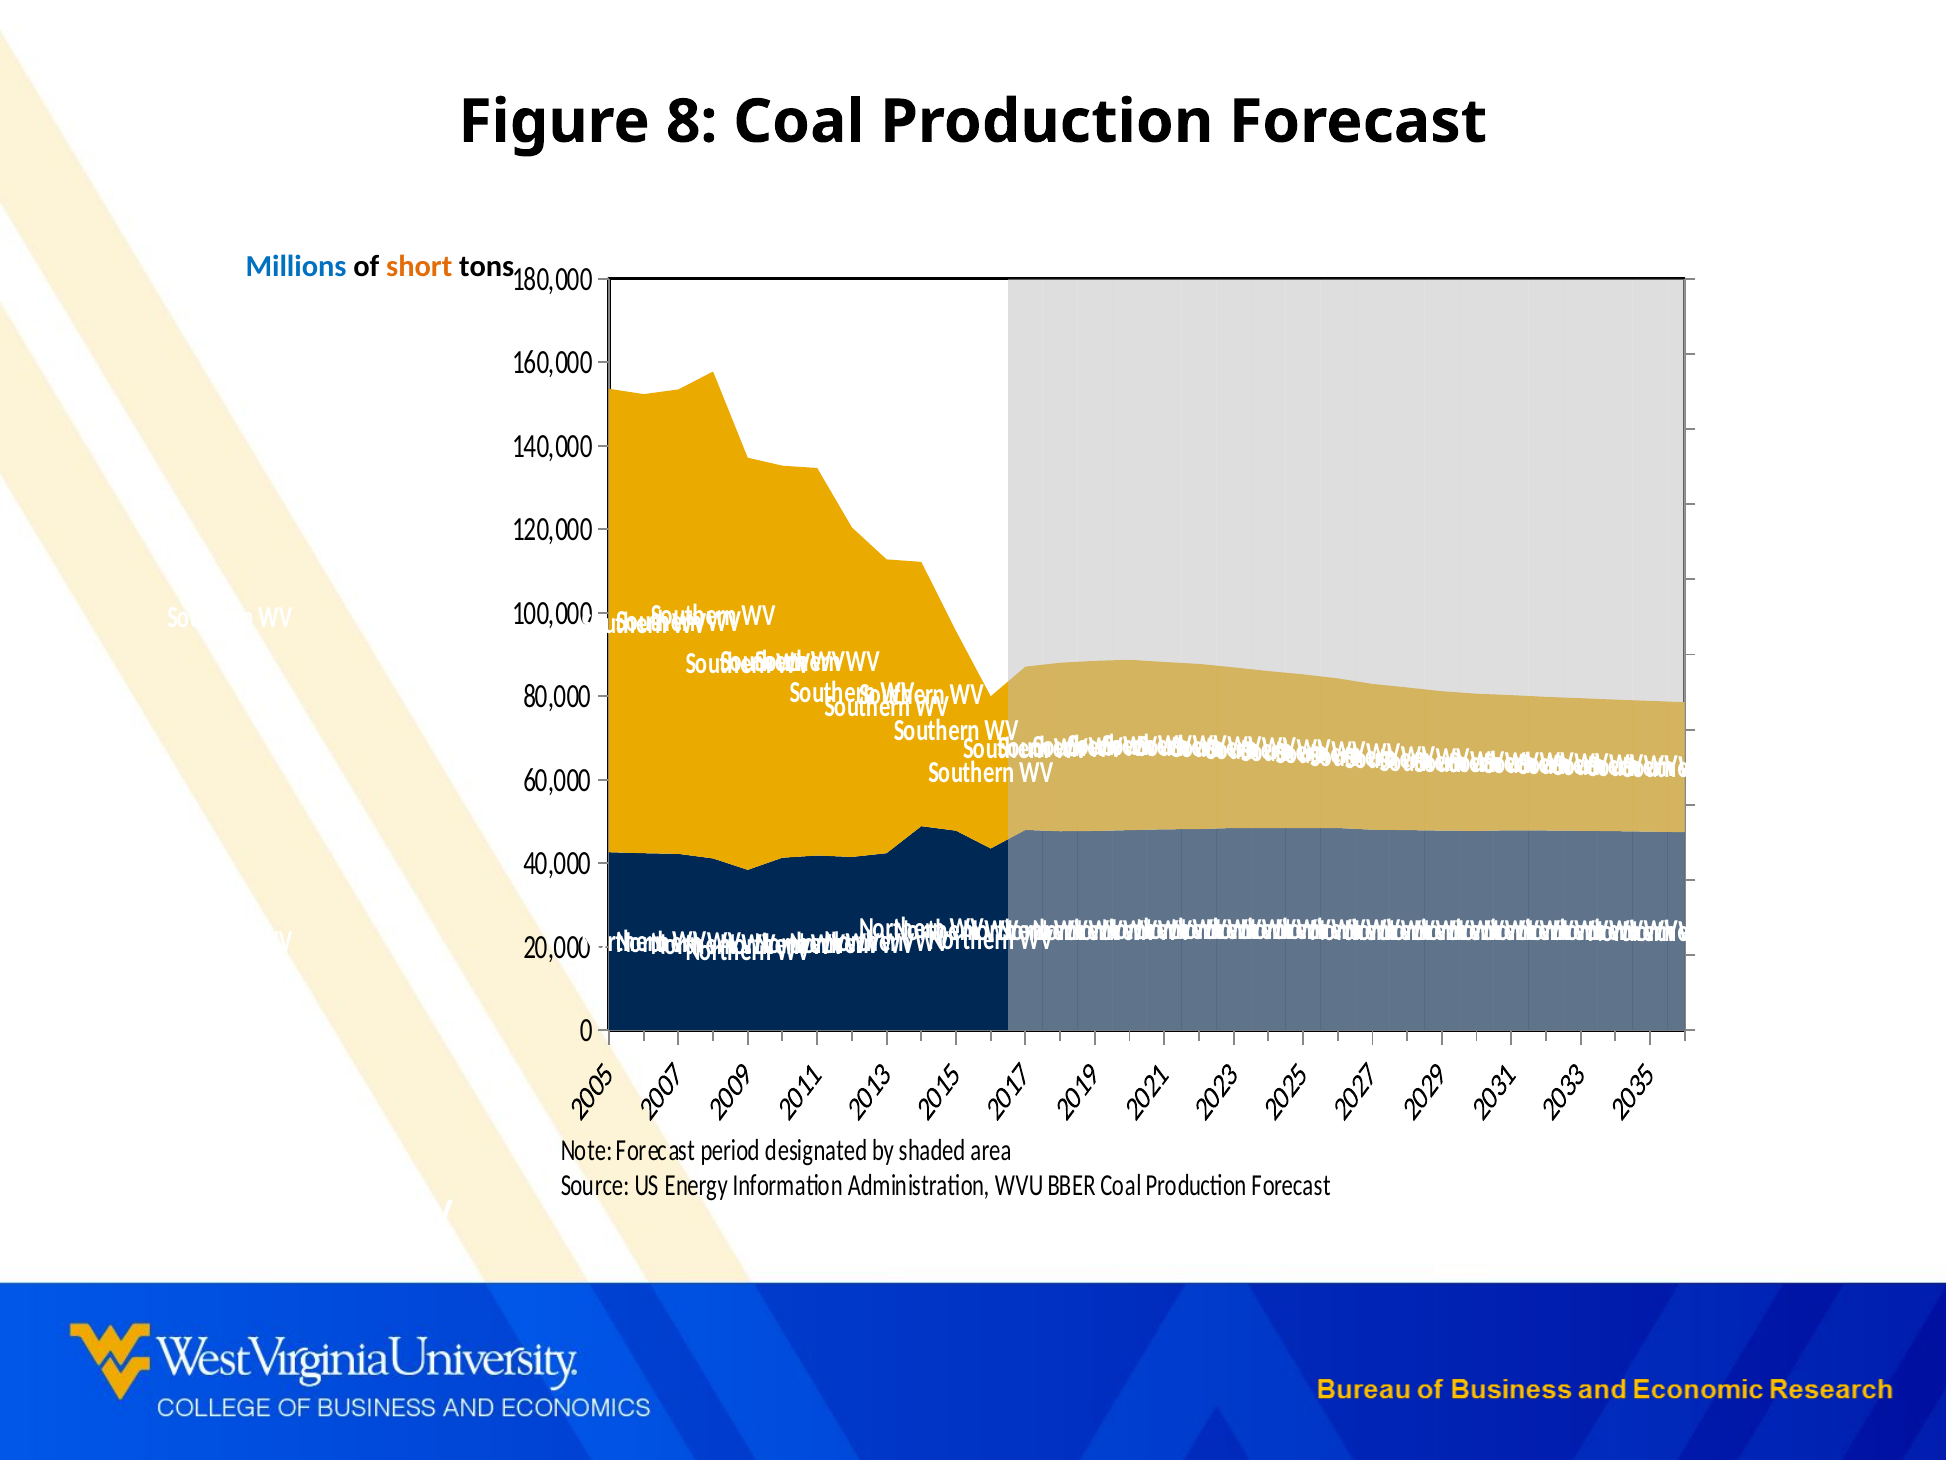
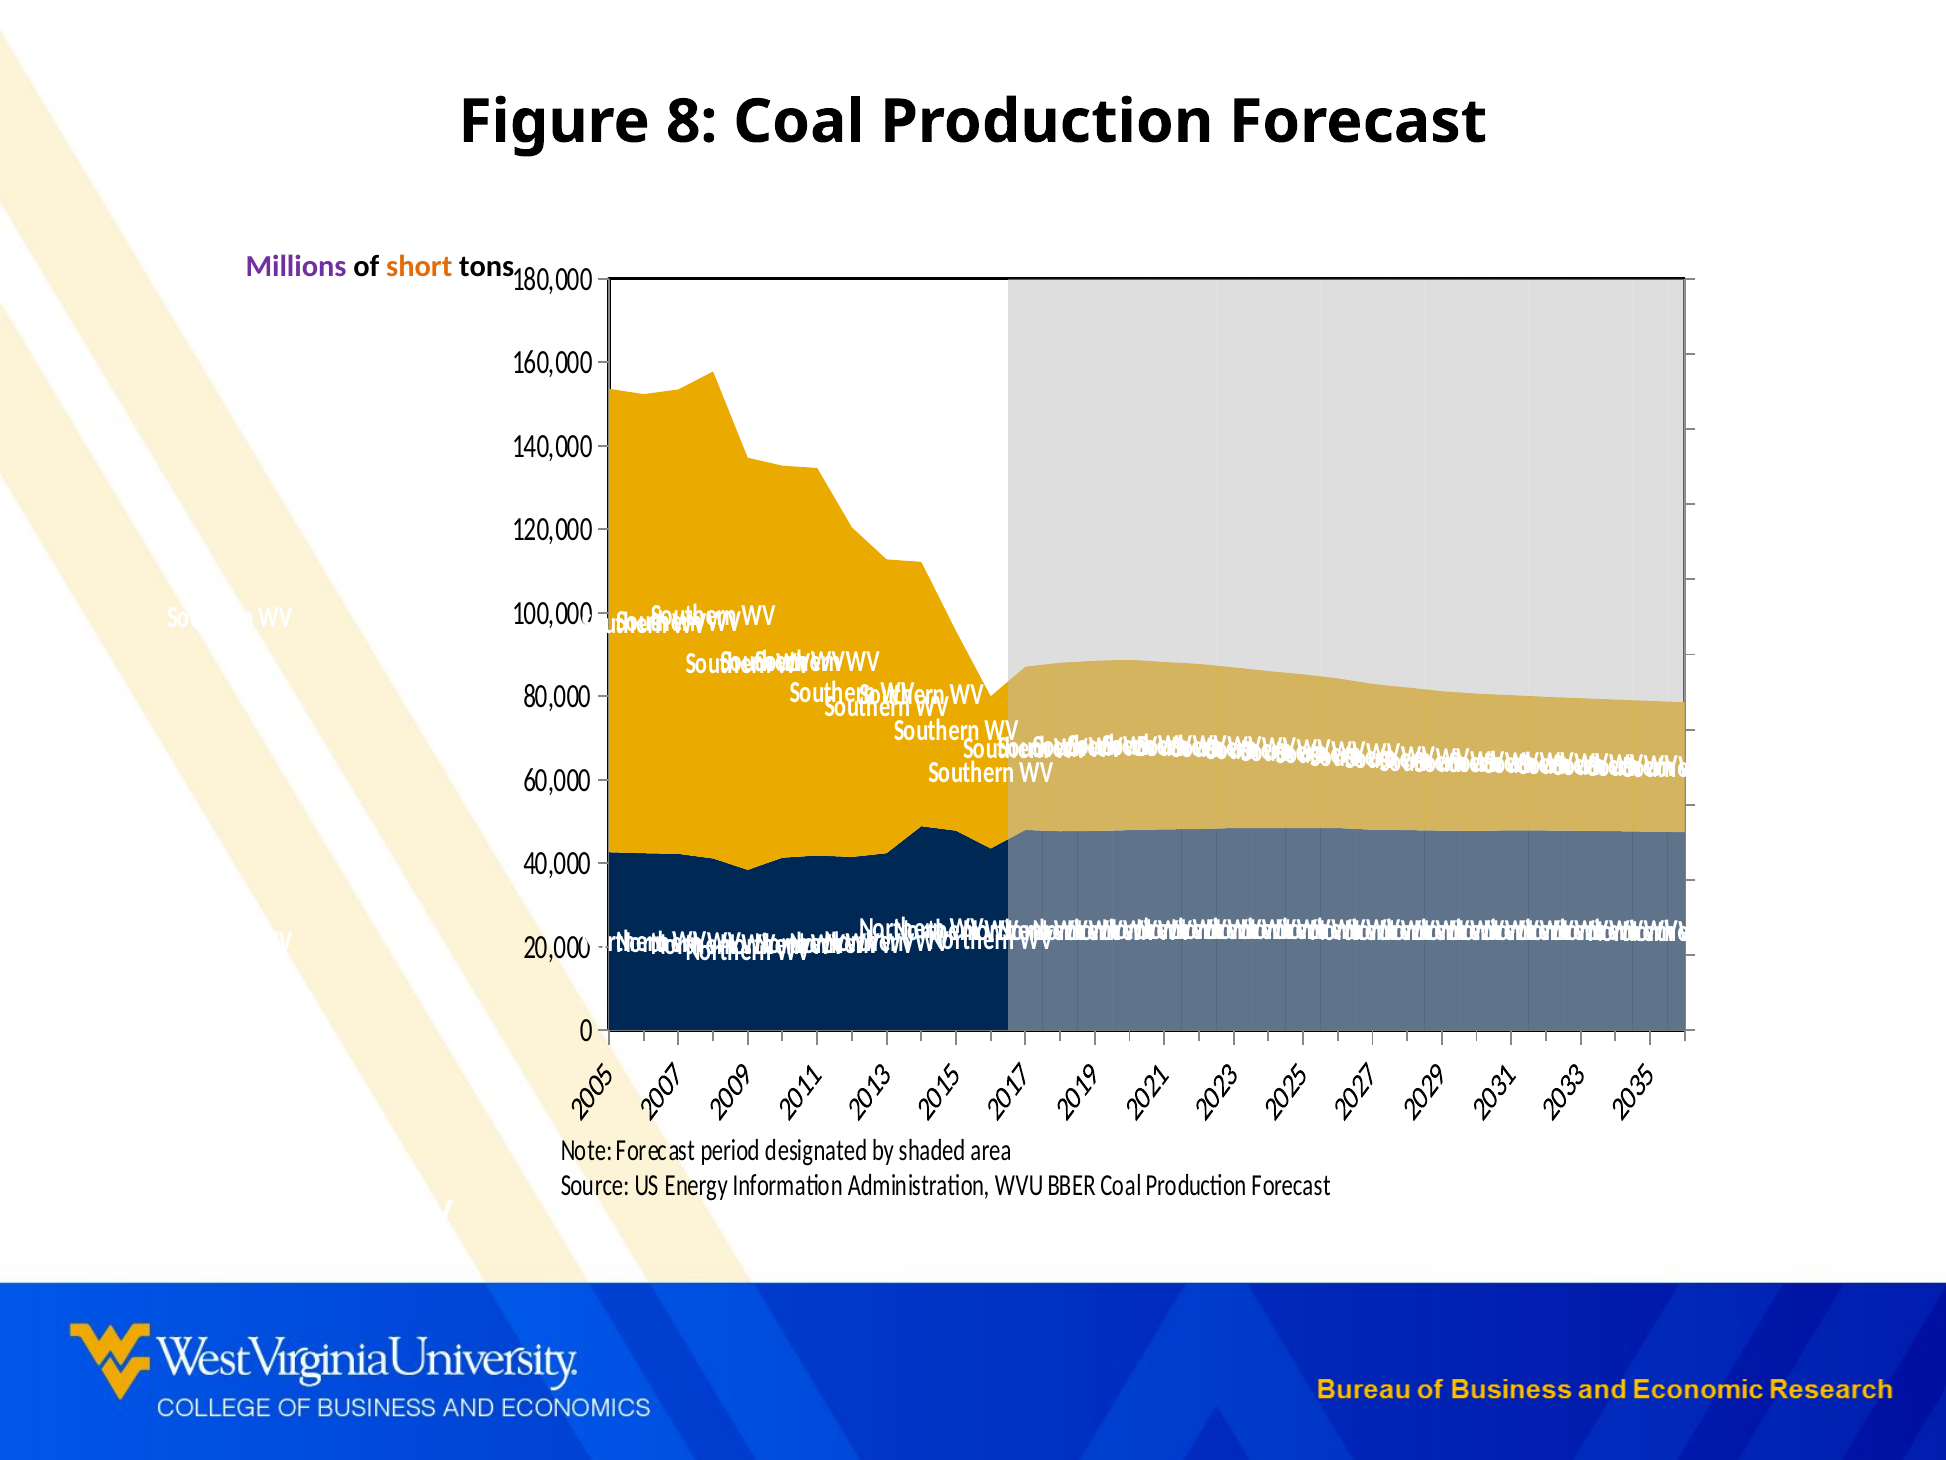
Millions colour: blue -> purple (296, 266)
